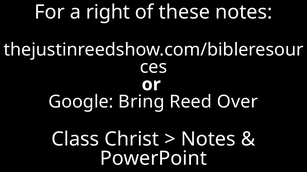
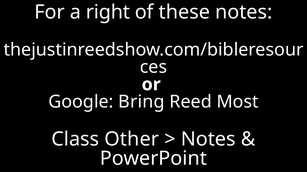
Over: Over -> Most (238, 102)
Christ: Christ -> Other (132, 140)
